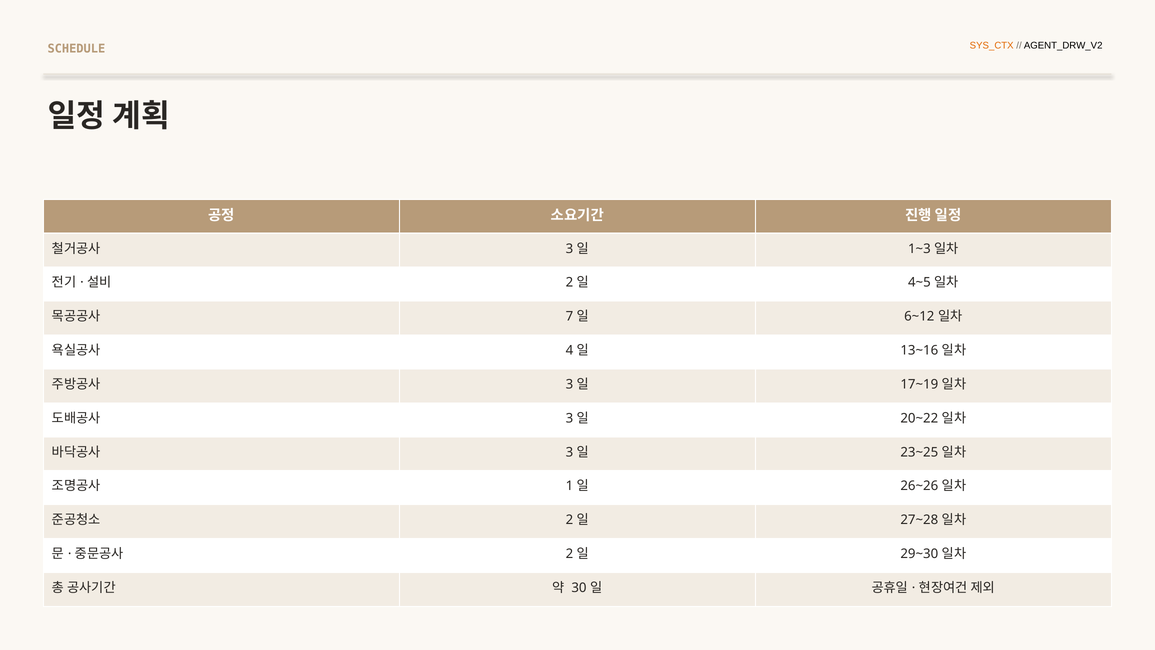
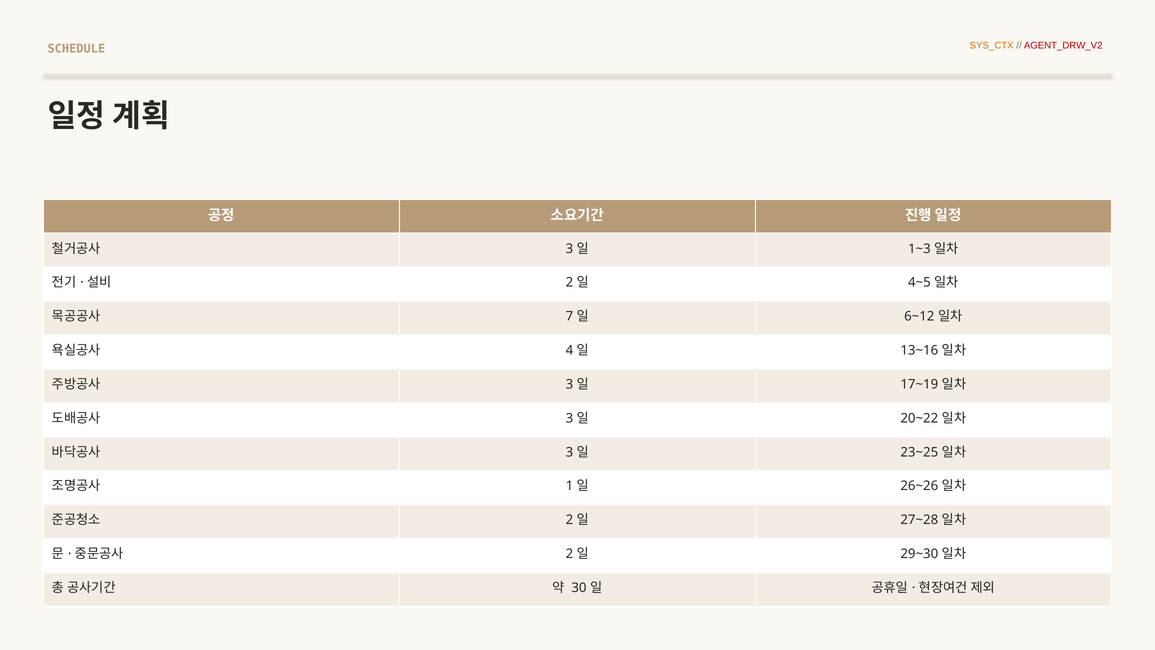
AGENT_DRW_V2 colour: black -> red (1063, 45)
